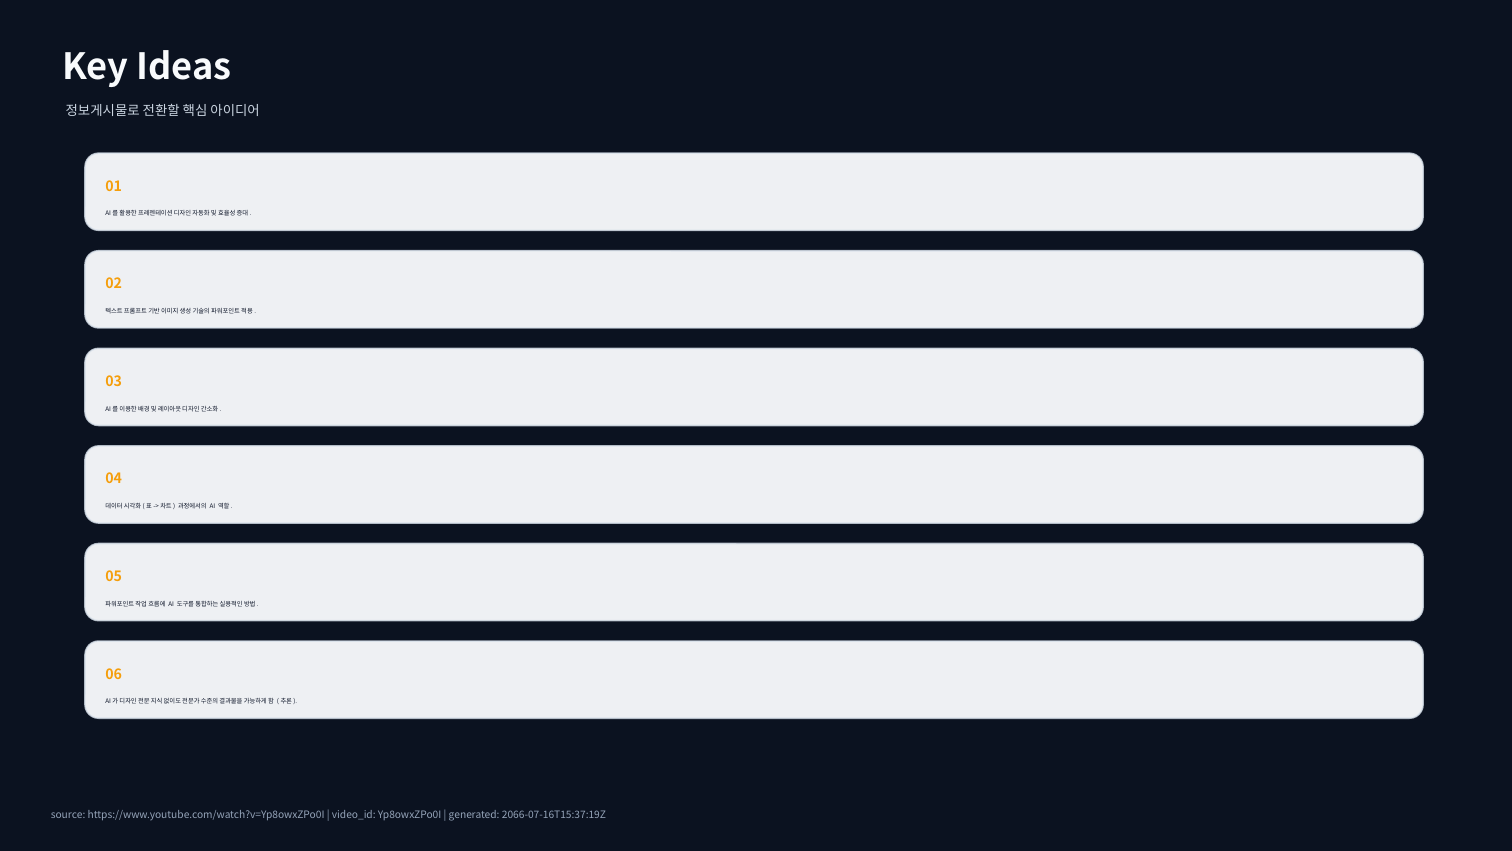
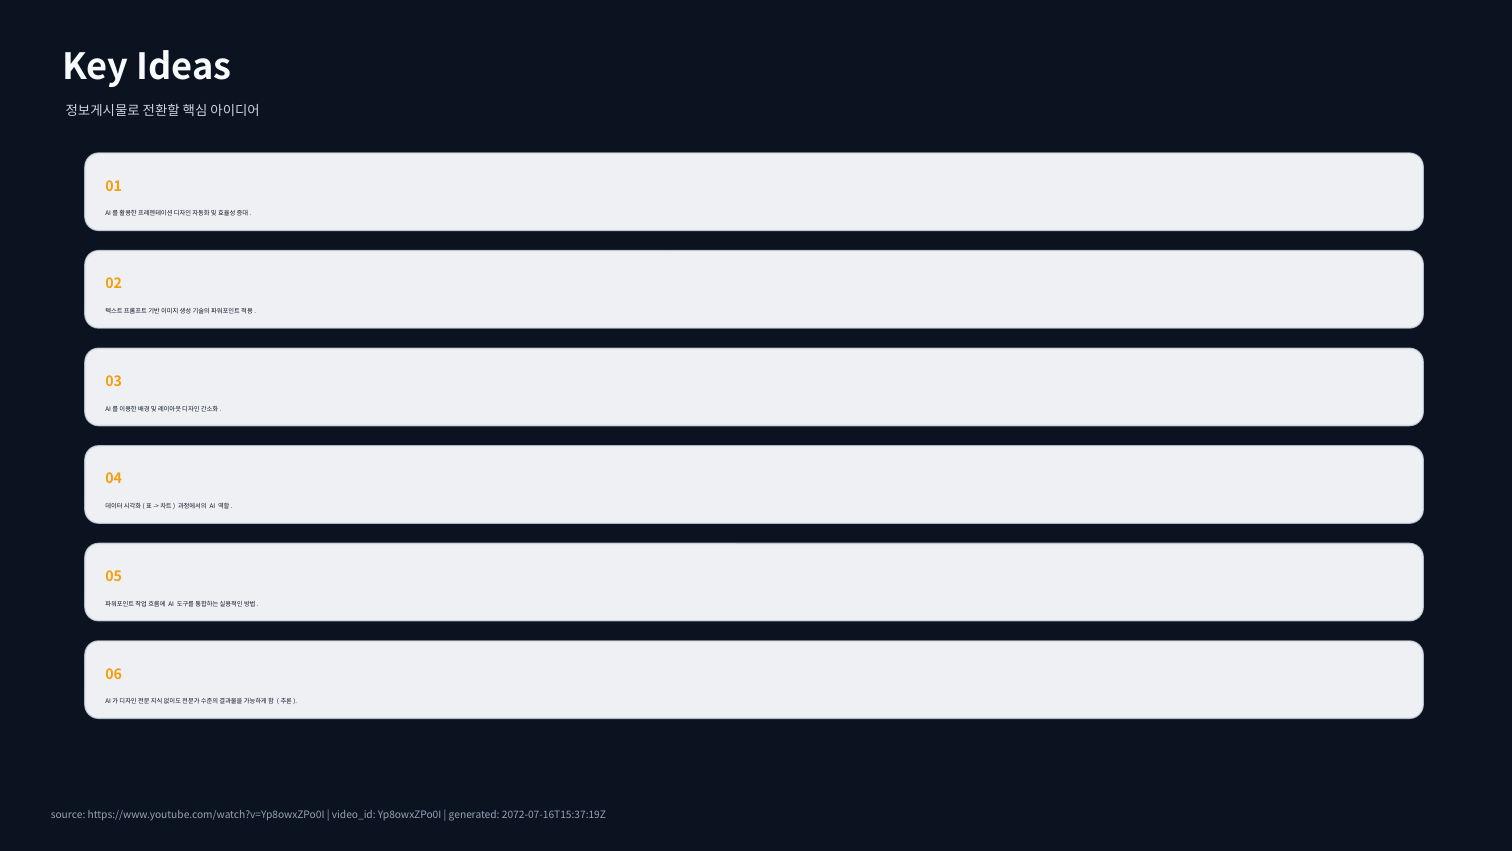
2066-07-16T15:37:19Z: 2066-07-16T15:37:19Z -> 2072-07-16T15:37:19Z (554, 814)
